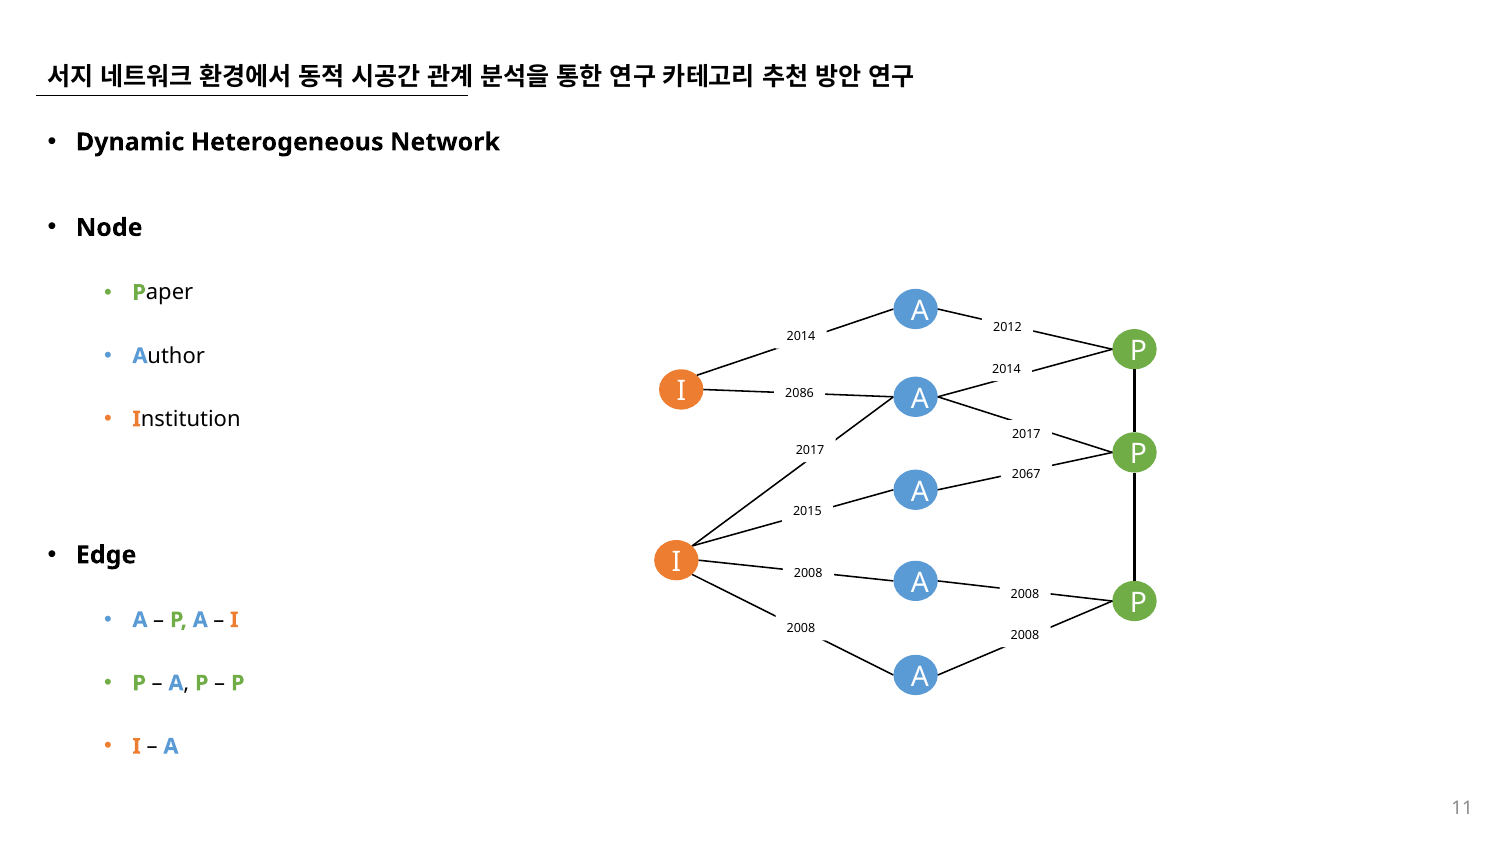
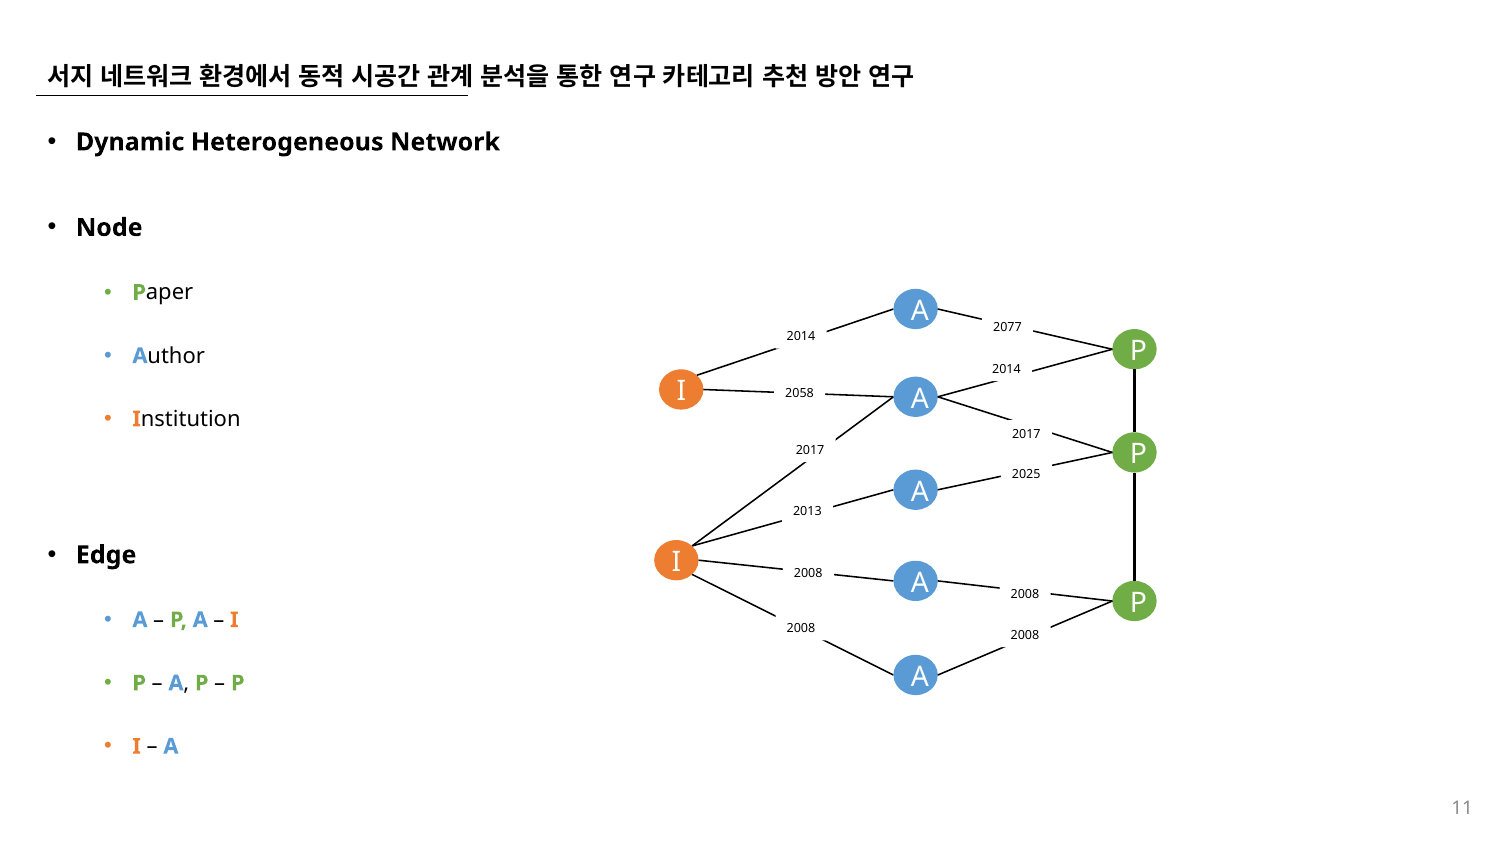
2012: 2012 -> 2077 (1007, 327)
2086: 2086 -> 2058 (800, 394)
2067: 2067 -> 2025 (1026, 474)
2015: 2015 -> 2013 (807, 511)
